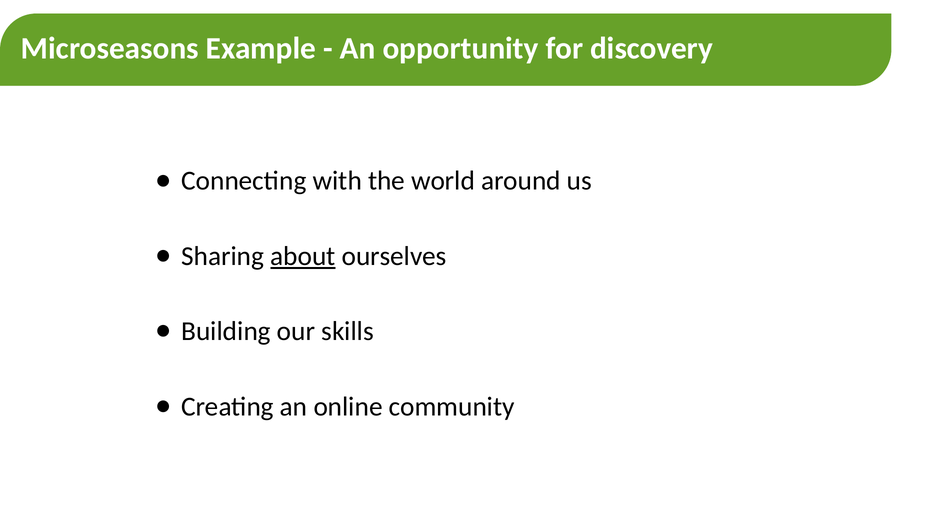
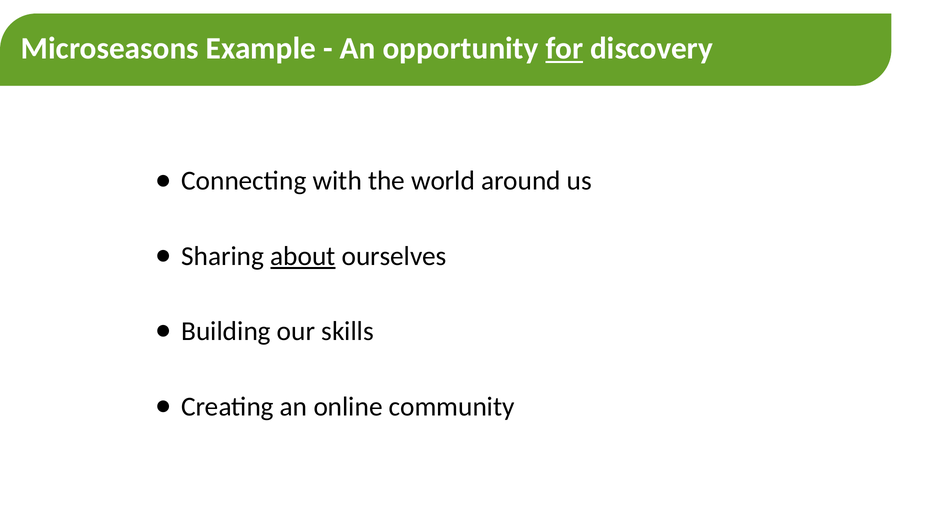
for underline: none -> present (564, 49)
